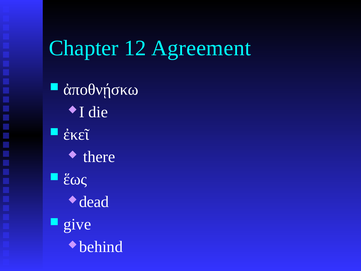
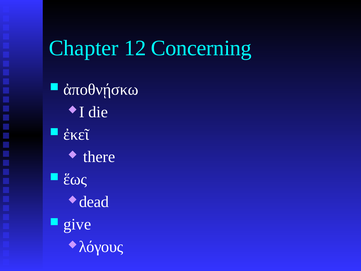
Agreement: Agreement -> Concerning (201, 48)
behind: behind -> λόγους (101, 247)
